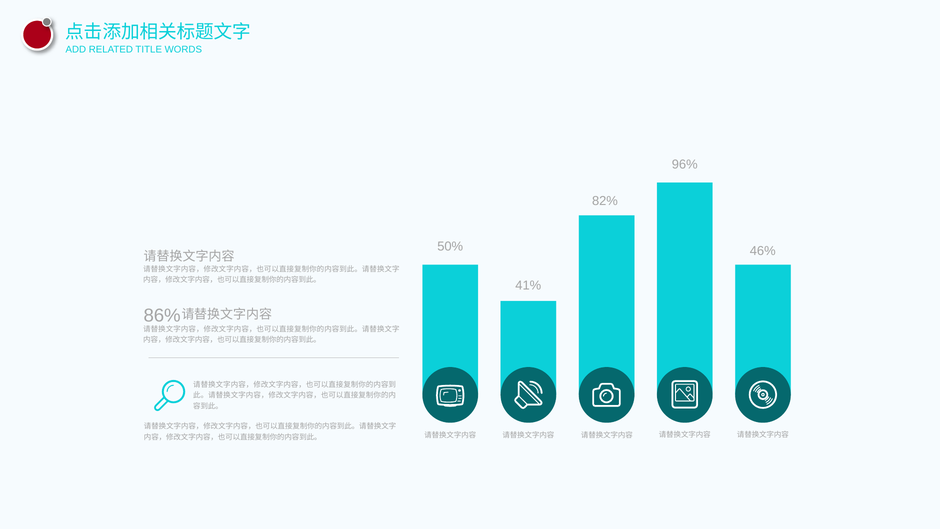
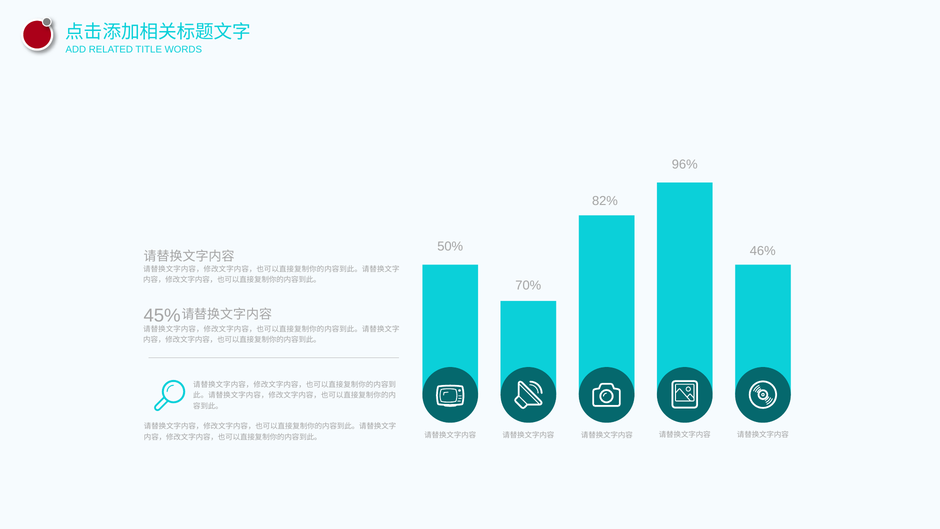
41%: 41% -> 70% (528, 286)
86%: 86% -> 45% (162, 315)
